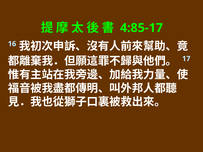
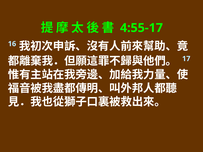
4:85-17: 4:85-17 -> 4:55-17 (141, 28)
